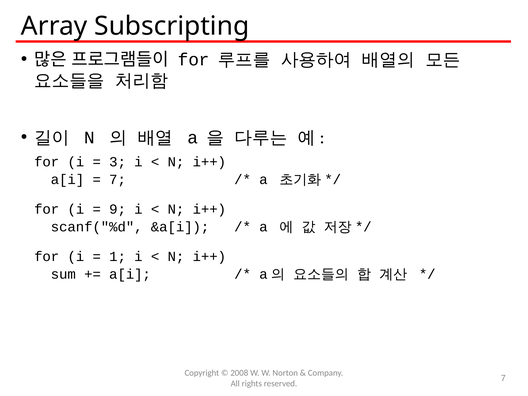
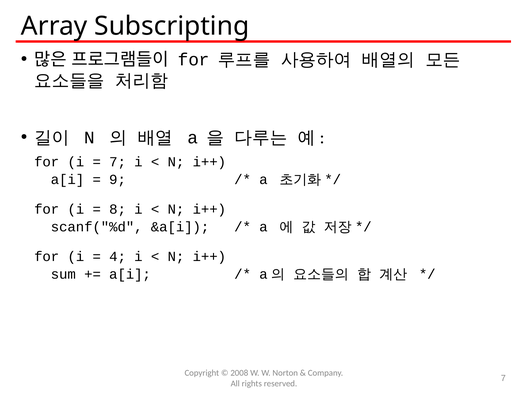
3: 3 -> 7 (118, 162)
7: 7 -> 9 (118, 180)
9: 9 -> 8 (118, 209)
1: 1 -> 4 (118, 256)
